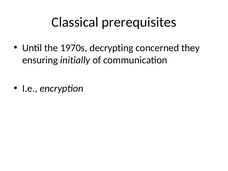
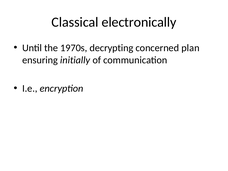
prerequisites: prerequisites -> electronically (139, 22)
they: they -> plan (190, 48)
